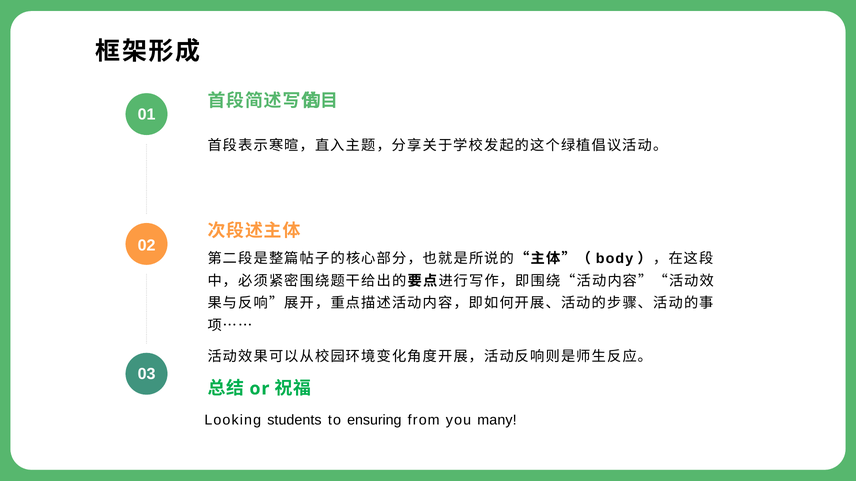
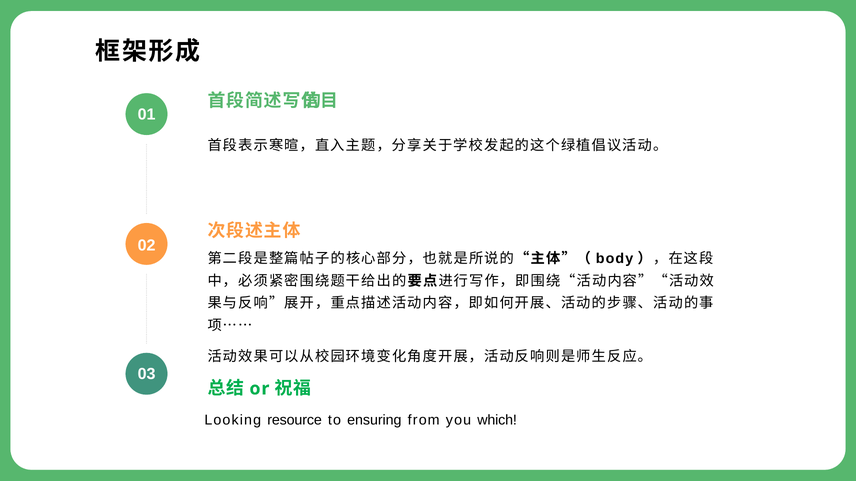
students: students -> resource (295, 420)
many: many -> which (497, 420)
